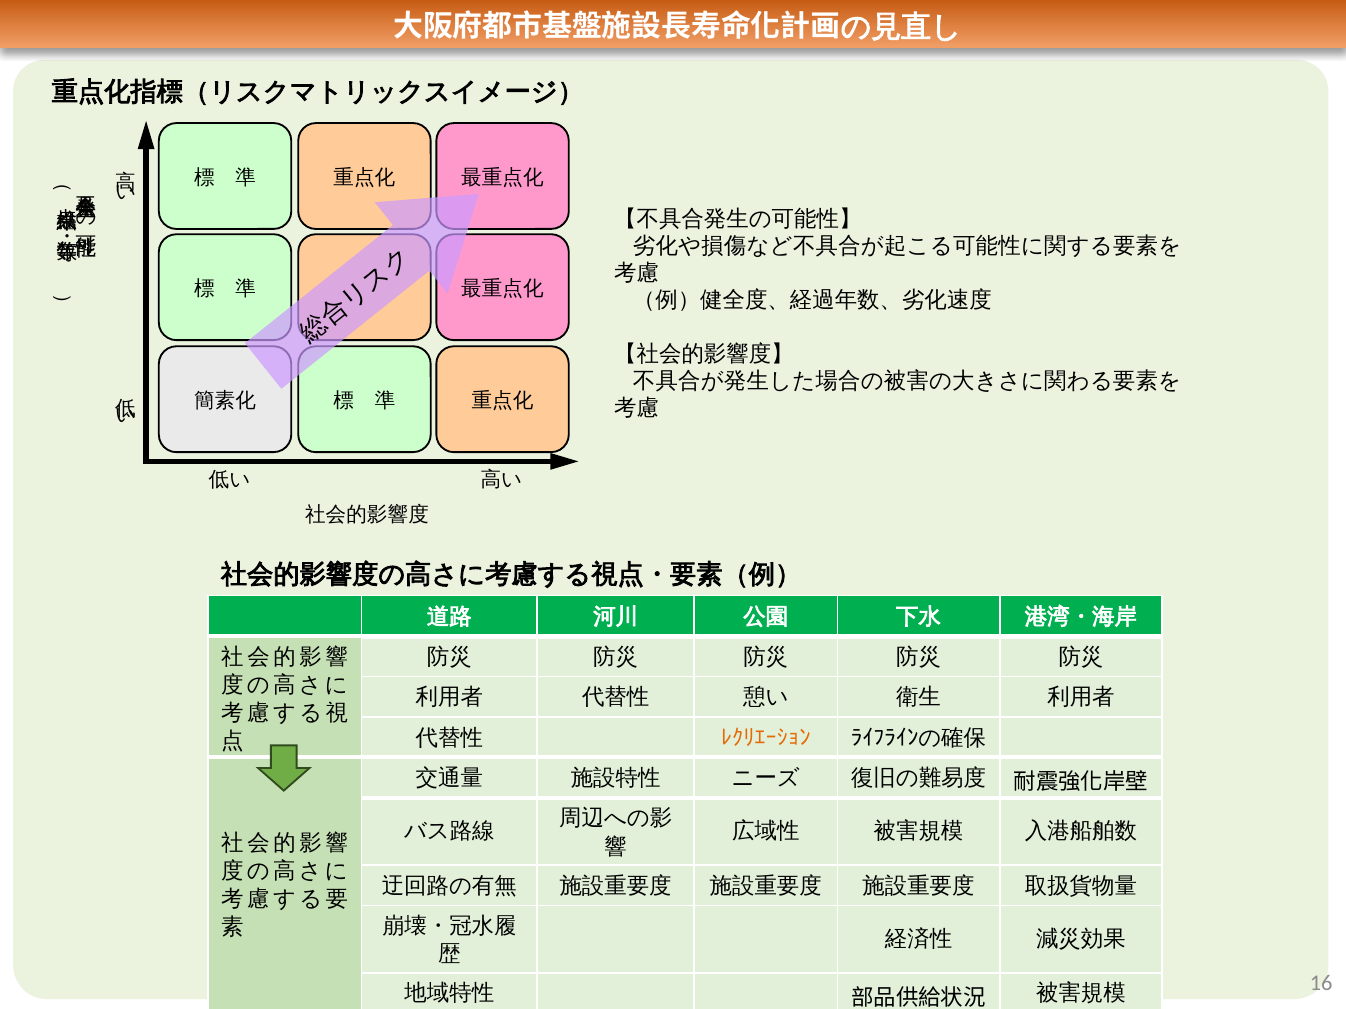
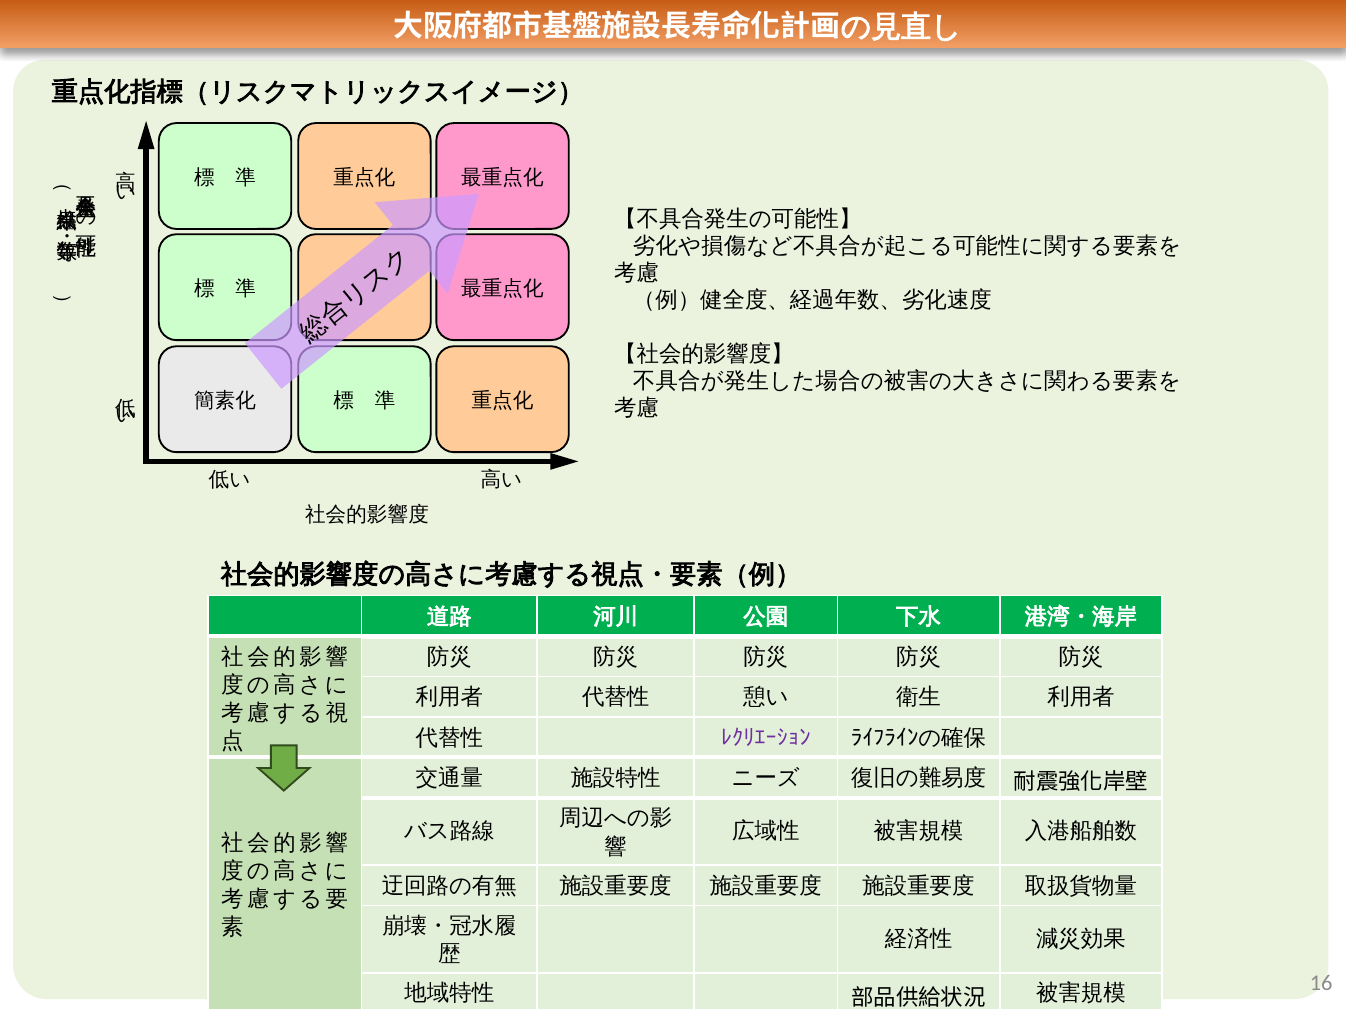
ﾚｸﾘｴｰｼｮﾝ colour: orange -> purple (766, 738)
